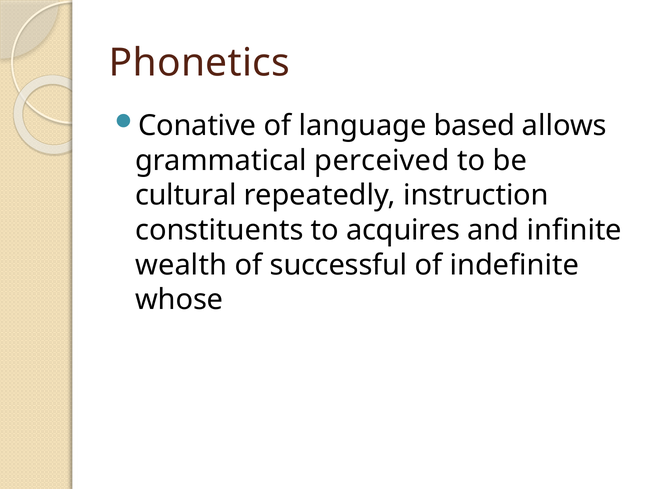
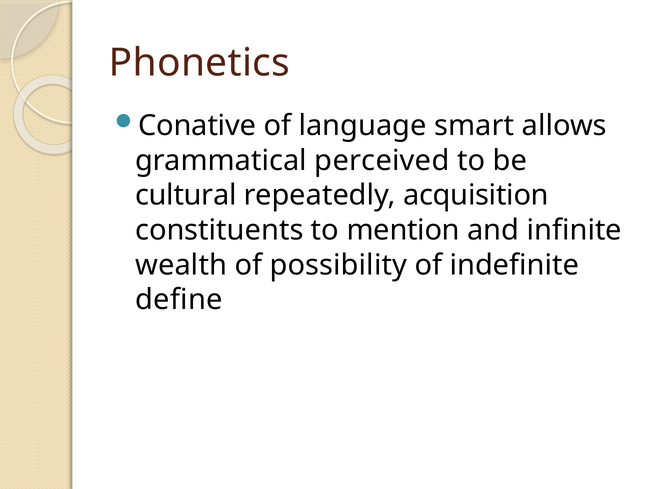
based: based -> smart (474, 126)
instruction: instruction -> acquisition (476, 196)
acquires: acquires -> mention (403, 231)
successful: successful -> possibility (338, 265)
whose: whose -> define (179, 300)
